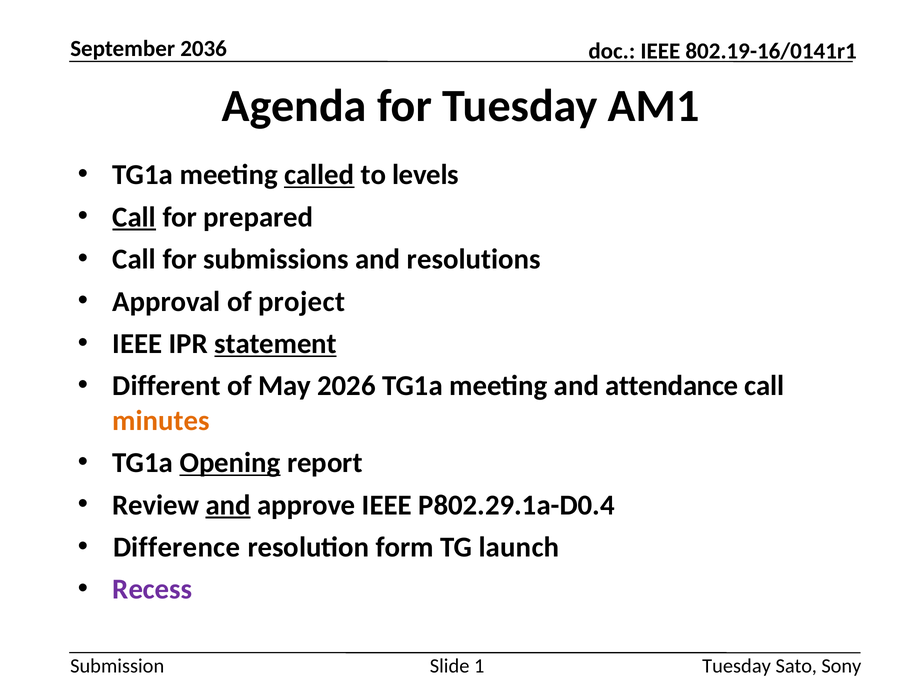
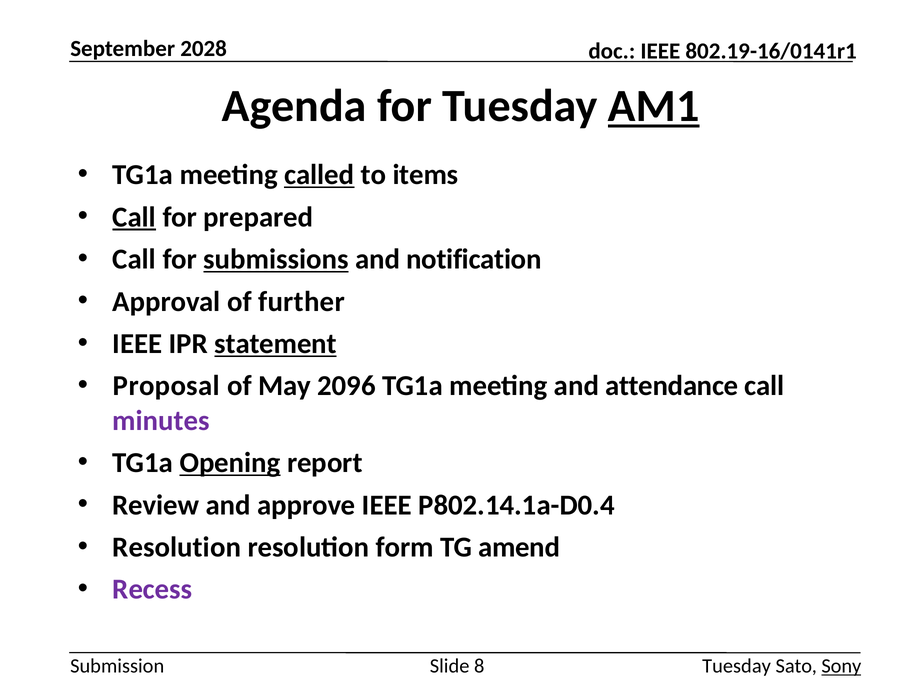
2036: 2036 -> 2028 (204, 49)
AM1 underline: none -> present (654, 106)
levels: levels -> items (425, 175)
submissions underline: none -> present (276, 259)
resolutions: resolutions -> notification (474, 259)
project: project -> further (302, 302)
Different: Different -> Proposal (166, 386)
2026: 2026 -> 2096 (346, 386)
minutes colour: orange -> purple (161, 421)
and underline: present -> none (228, 505)
P802.29.1a-D0.4: P802.29.1a-D0.4 -> P802.14.1a-D0.4 (516, 505)
Difference: Difference -> Resolution (177, 548)
launch: launch -> amend (519, 548)
1: 1 -> 8 (479, 667)
Sony underline: none -> present (841, 667)
